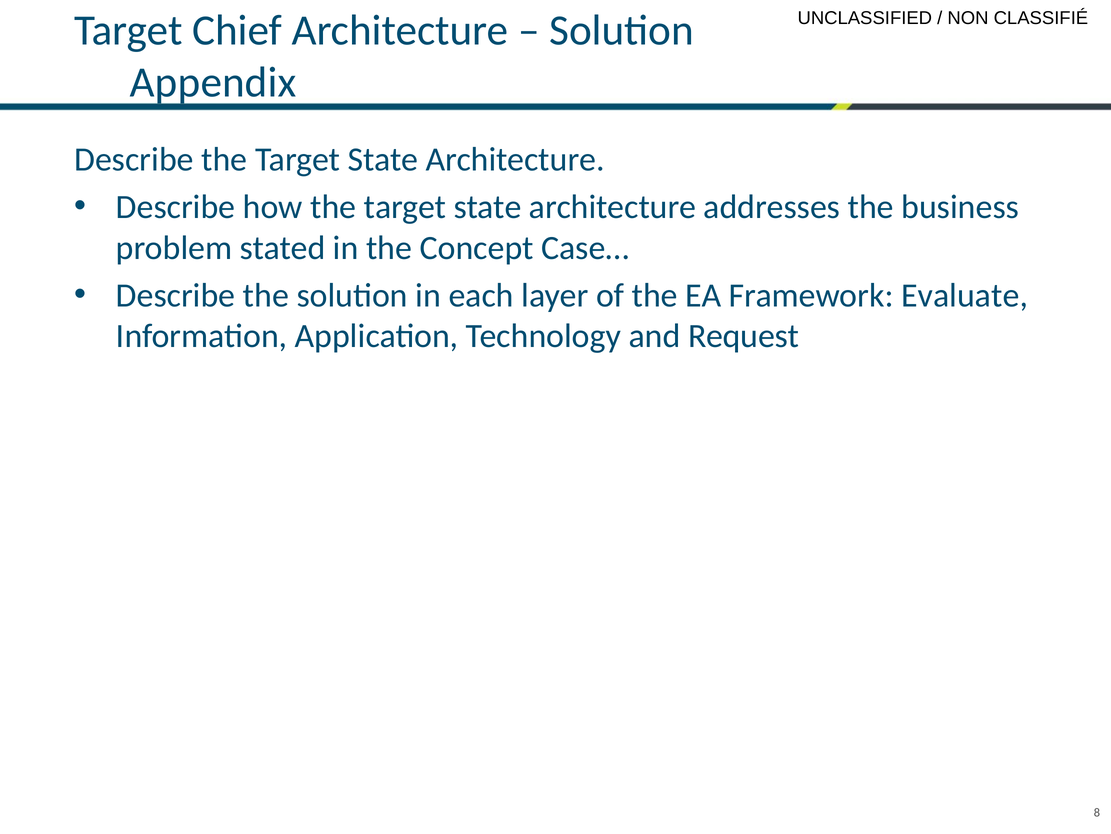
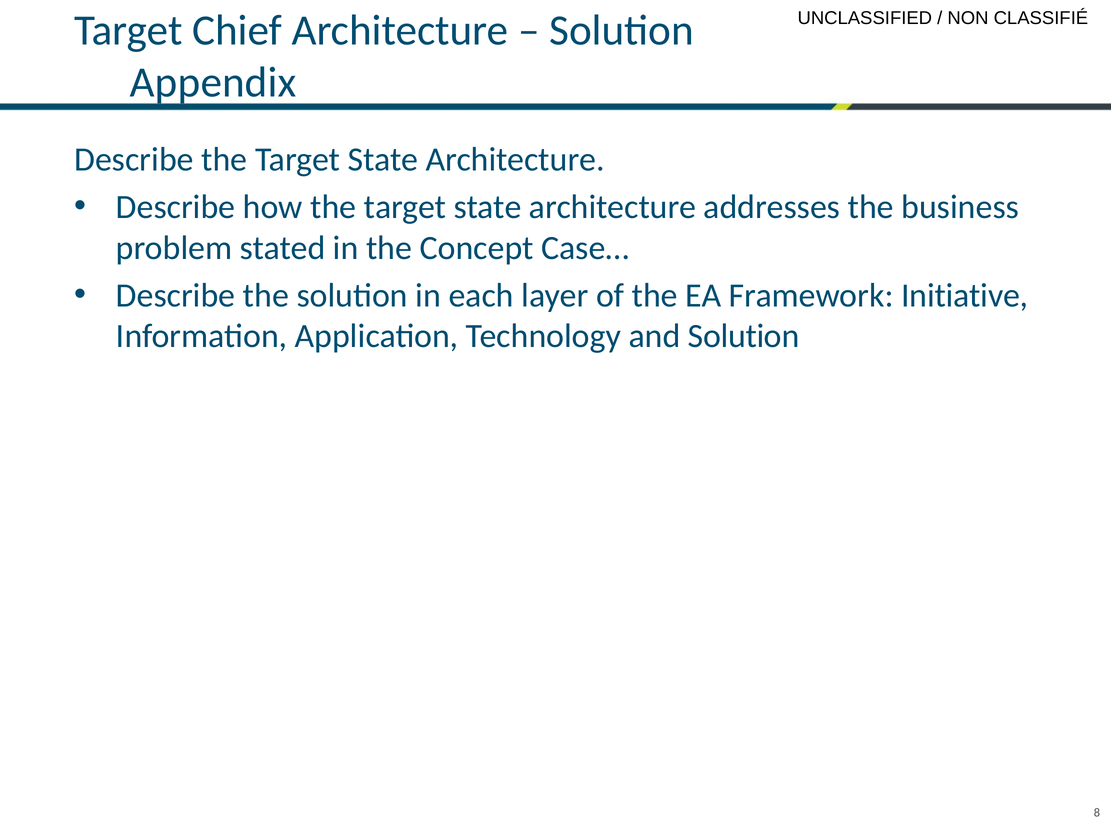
Evaluate: Evaluate -> Initiative (965, 295)
and Request: Request -> Solution (744, 336)
